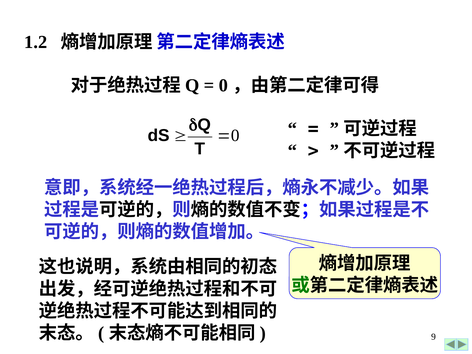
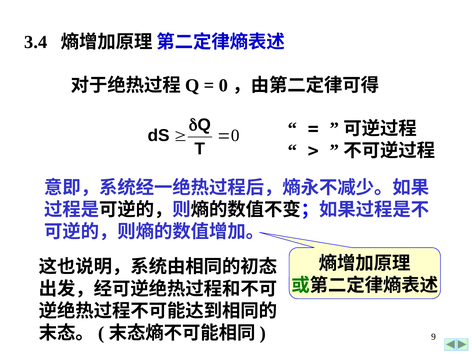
1.2: 1.2 -> 3.4 (36, 42)
